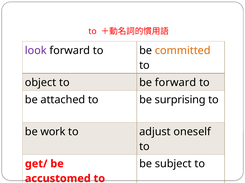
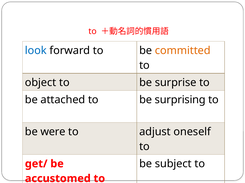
look colour: purple -> blue (36, 51)
be forward: forward -> surprise (176, 83)
work: work -> were (53, 132)
